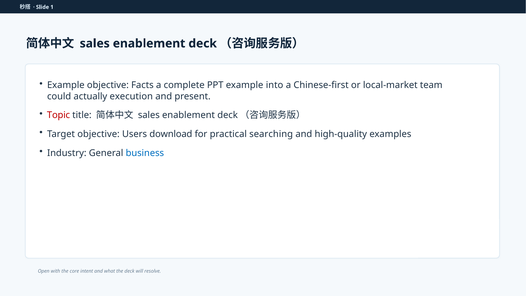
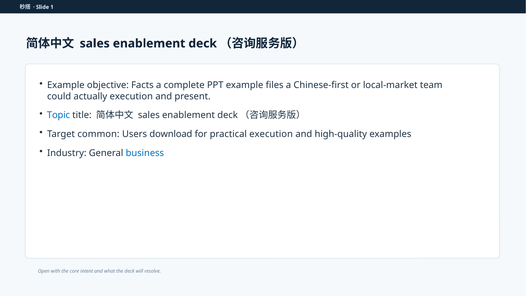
into: into -> files (275, 85)
Topic colour: red -> blue (59, 115)
Target objective: objective -> common (98, 134)
practical searching: searching -> execution (271, 134)
